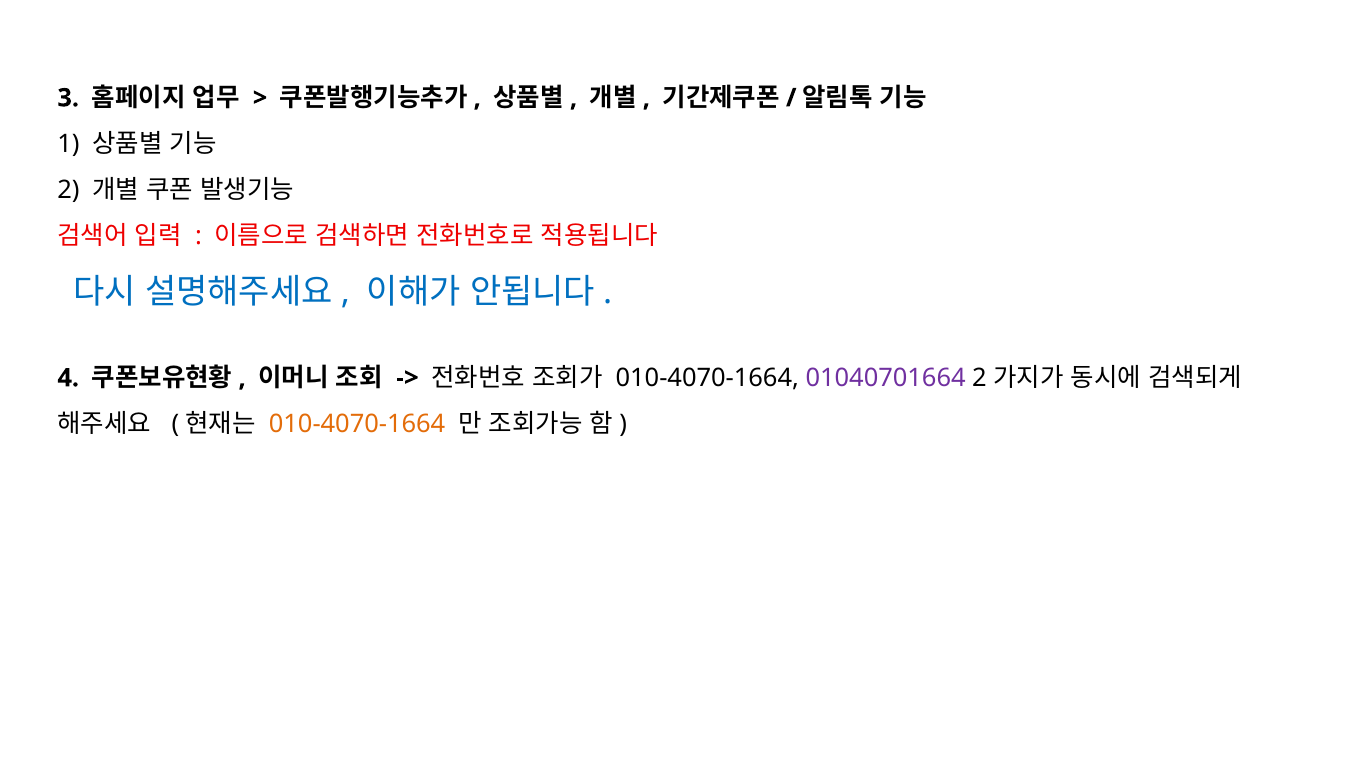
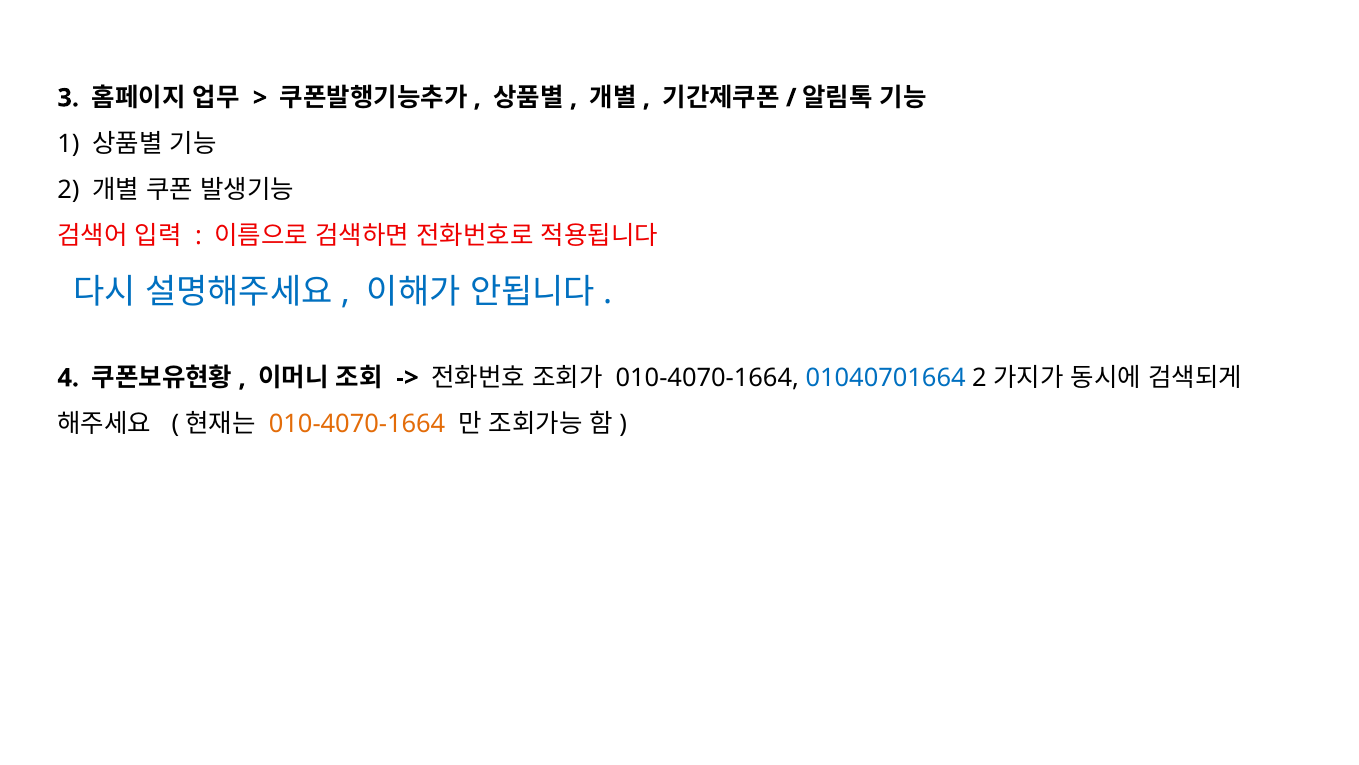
01040701664 colour: purple -> blue (886, 378)
